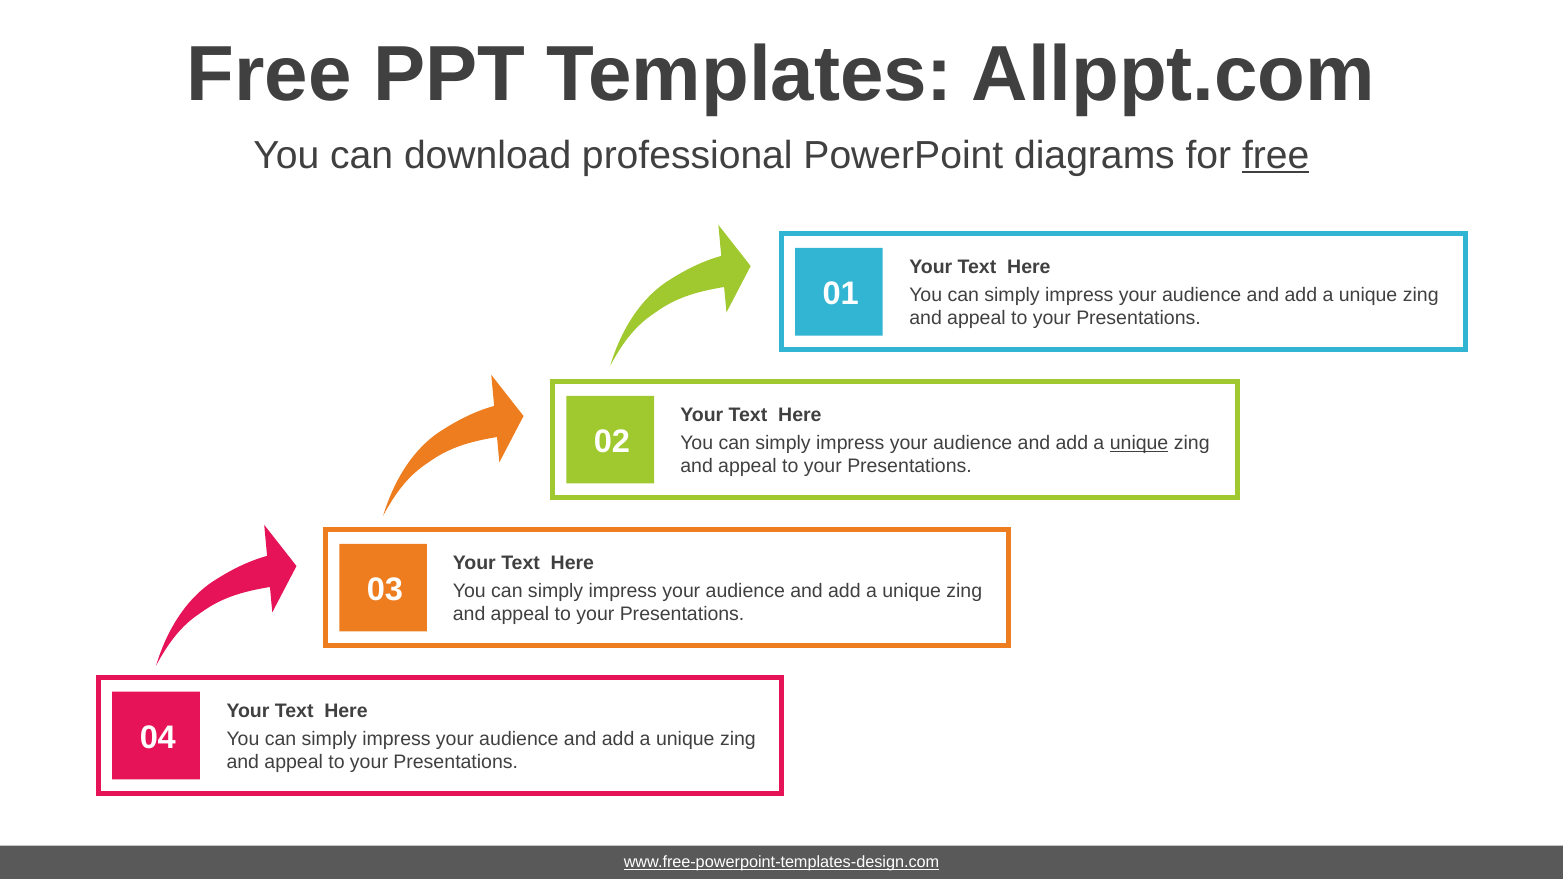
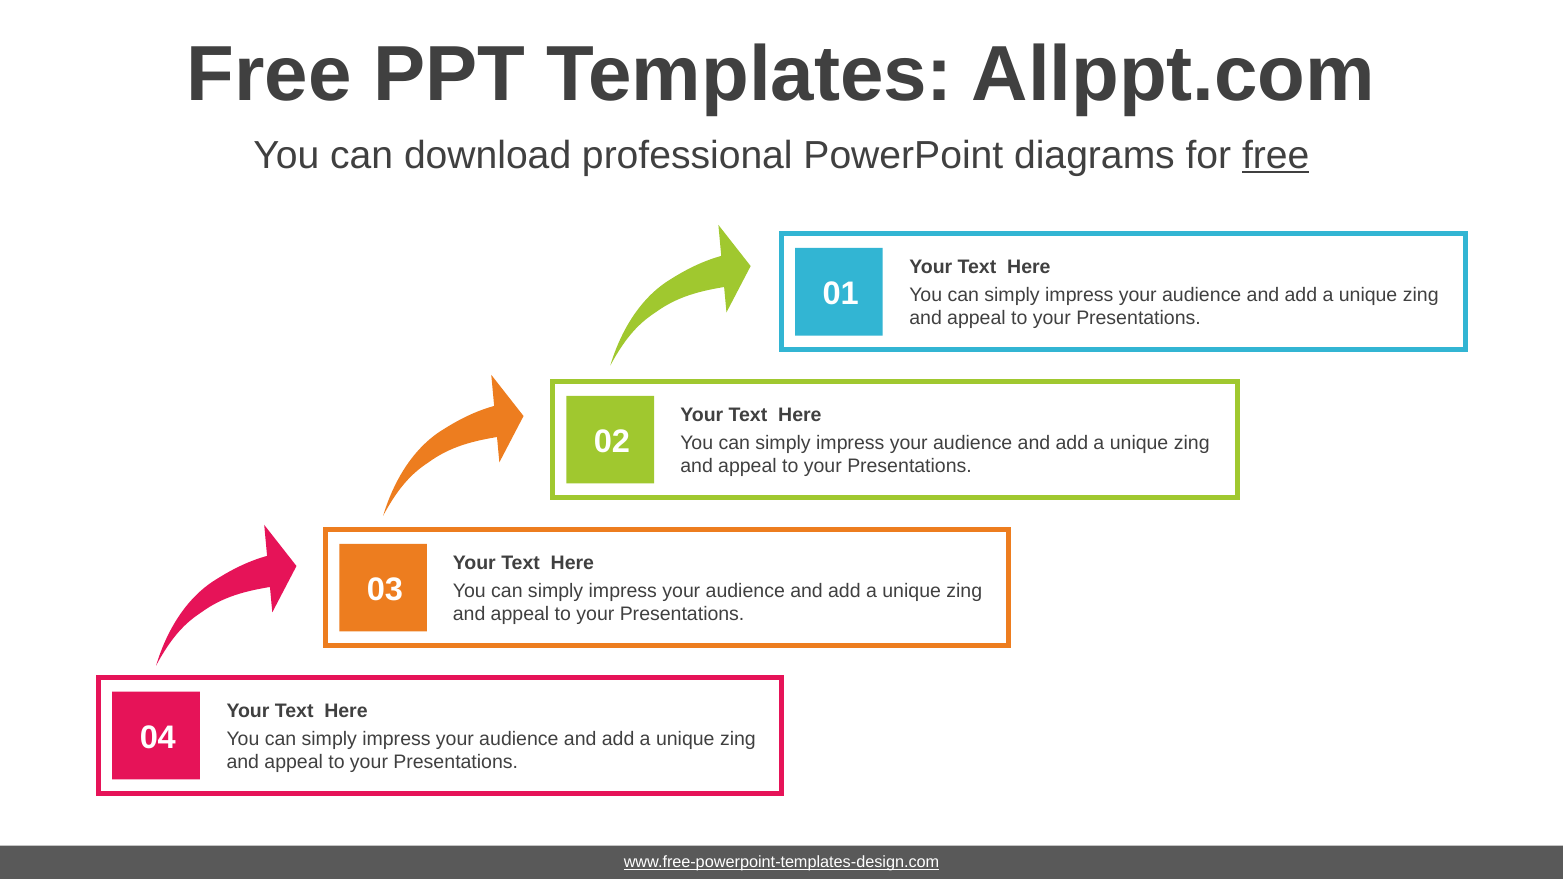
unique underline: present -> none (1139, 443)
